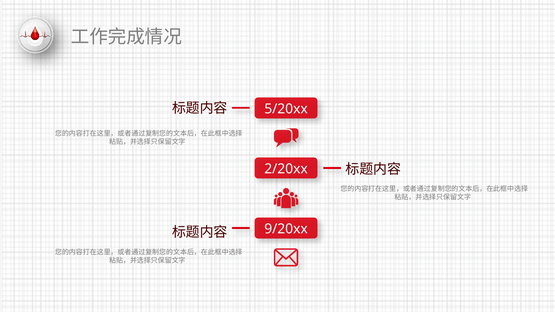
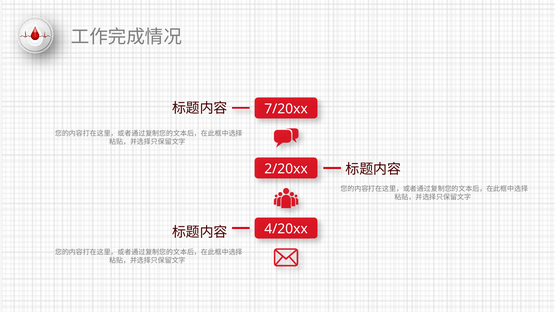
5/20xx: 5/20xx -> 7/20xx (286, 109)
9/20xx: 9/20xx -> 4/20xx (286, 229)
